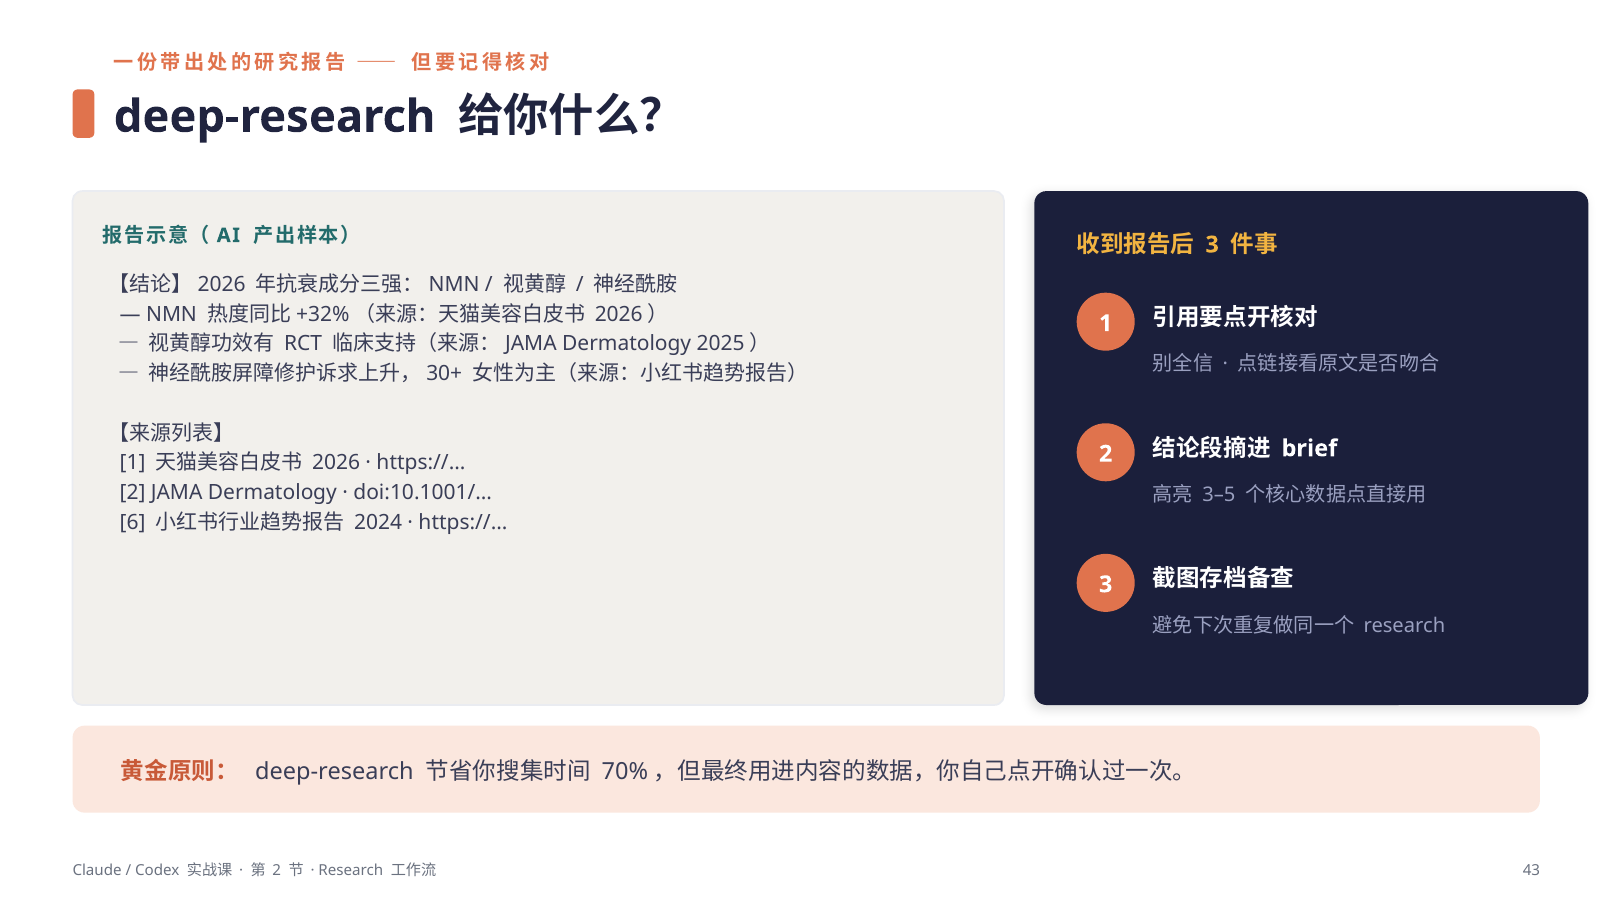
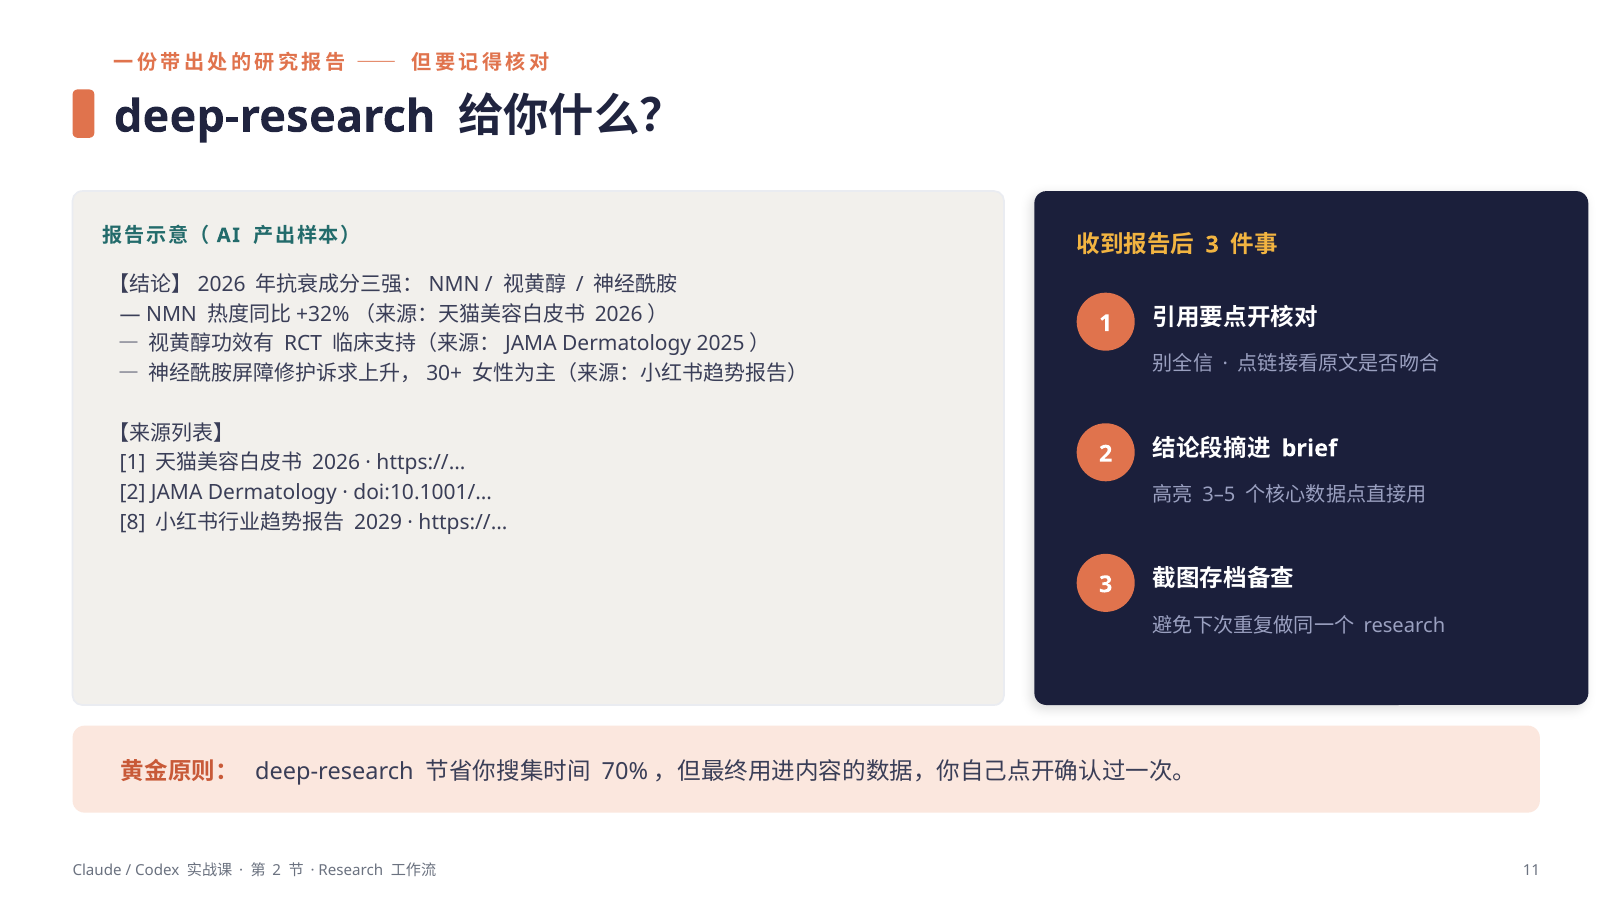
6: 6 -> 8 (133, 522)
2024: 2024 -> 2029 (378, 522)
43: 43 -> 11 (1531, 871)
